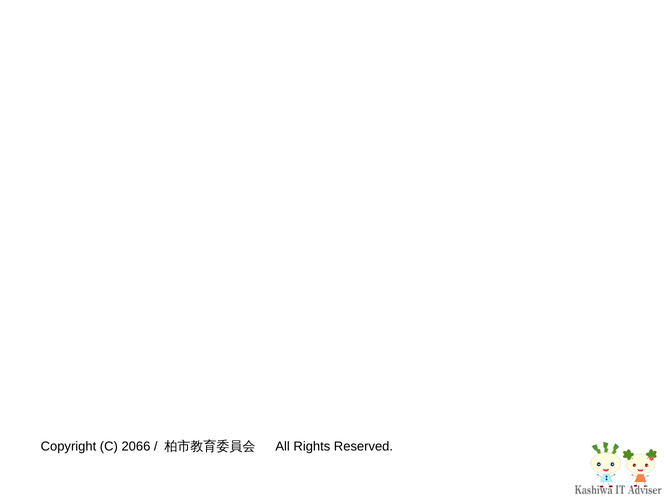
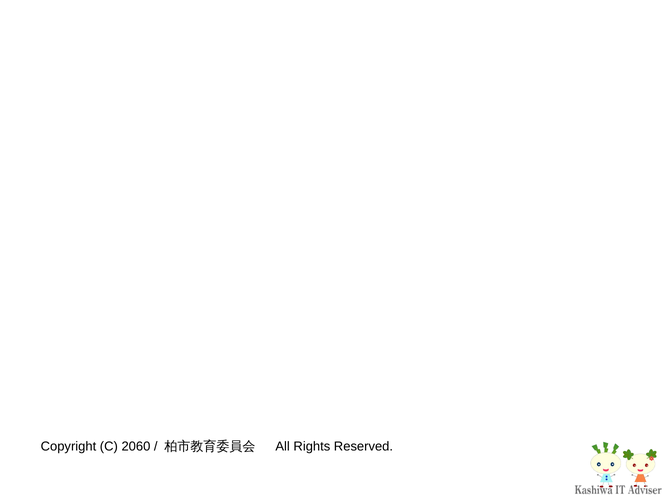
2066: 2066 -> 2060 (136, 446)
